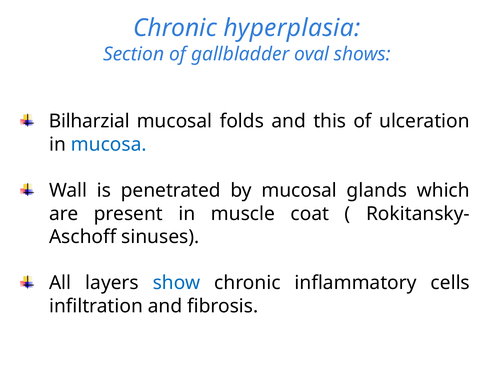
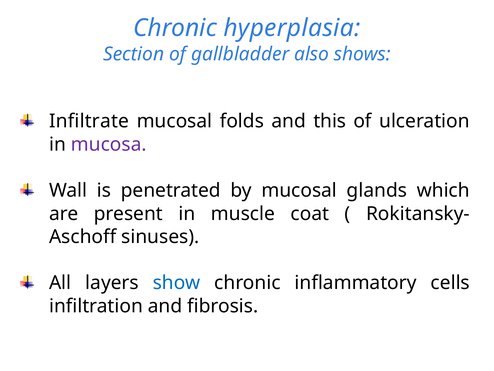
oval: oval -> also (312, 54)
Bilharzial: Bilharzial -> Infiltrate (89, 121)
mucosa colour: blue -> purple (109, 144)
